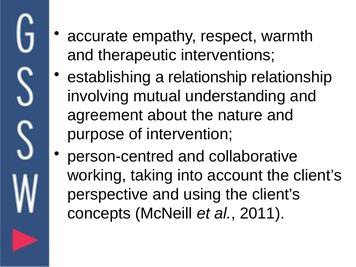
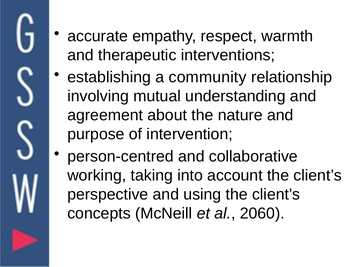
a relationship: relationship -> community (208, 77)
2011: 2011 -> 2060 (262, 213)
